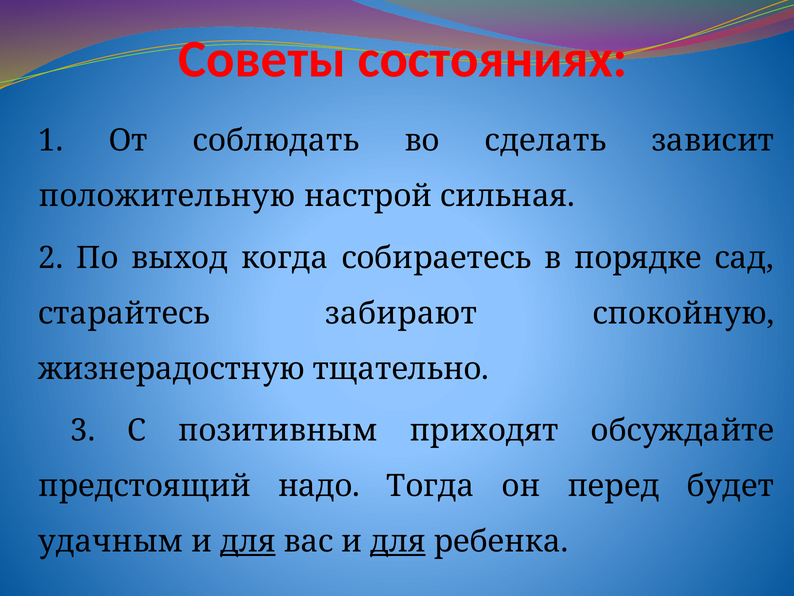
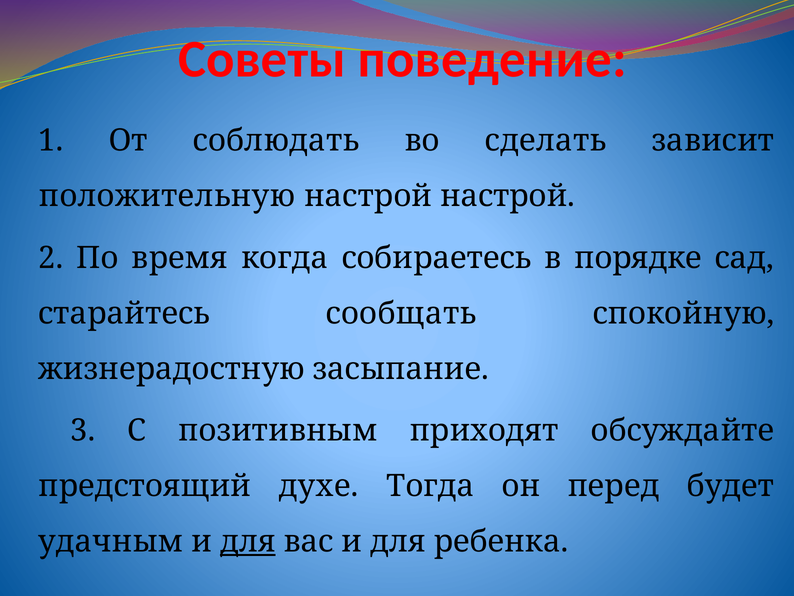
состояниях: состояниях -> поведение (492, 59)
настрой сильная: сильная -> настрой (508, 196)
выход: выход -> время (180, 258)
забирают: забирают -> сообщать (401, 313)
тщательно: тщательно -> засыпание (401, 369)
надо: надо -> духе (319, 486)
для underline: present -> none (398, 541)
